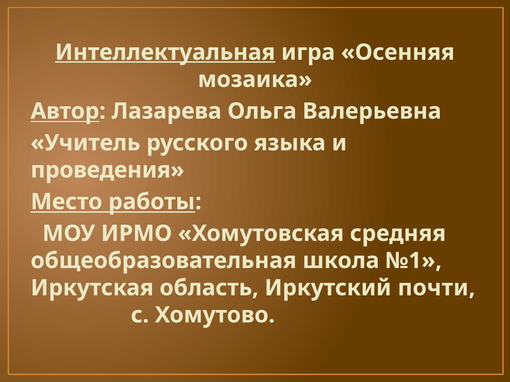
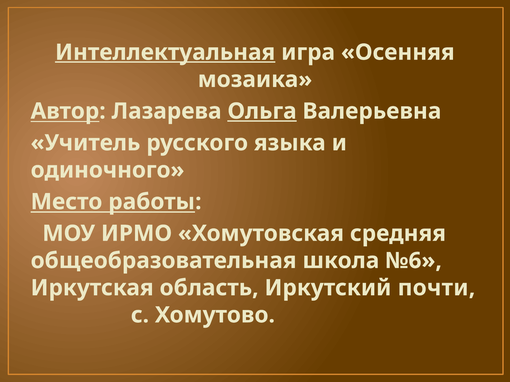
Ольга underline: none -> present (262, 111)
проведения: проведения -> одиночного (107, 170)
№1: №1 -> №6 (414, 261)
